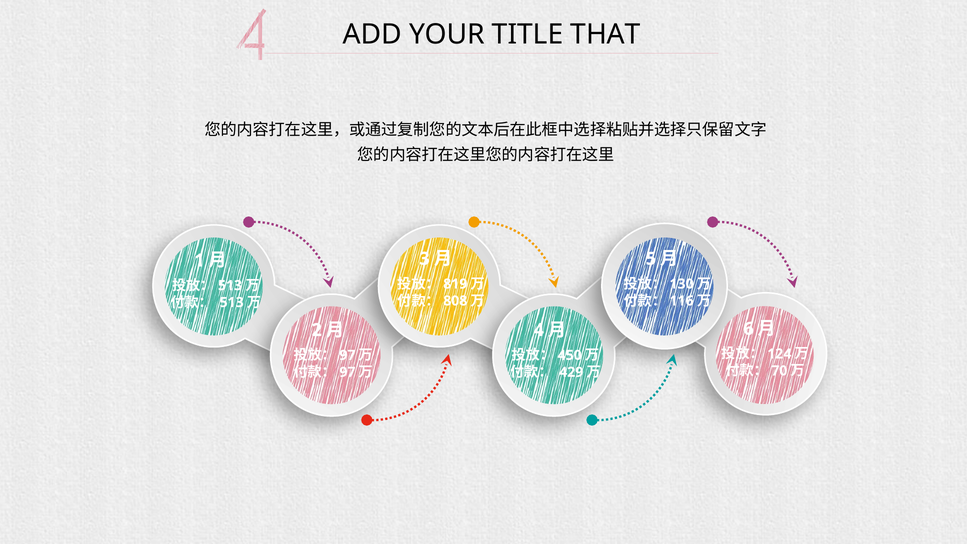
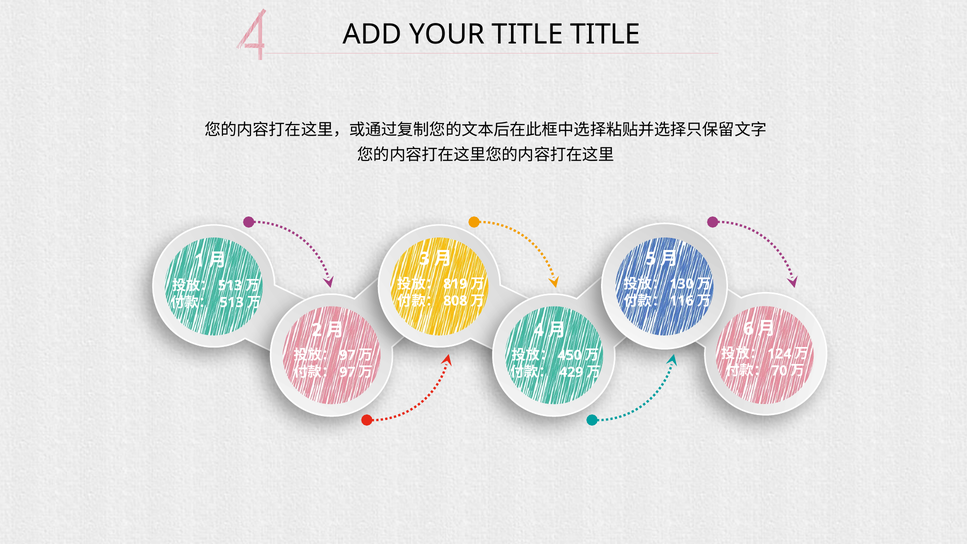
TITLE THAT: THAT -> TITLE (606, 34)
